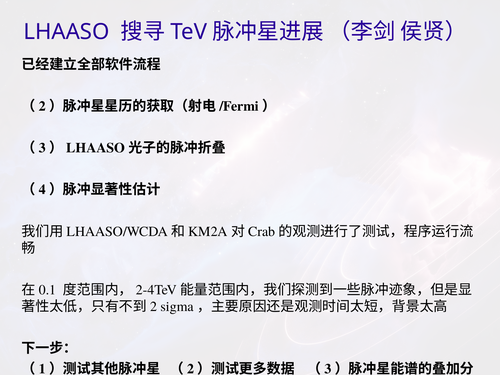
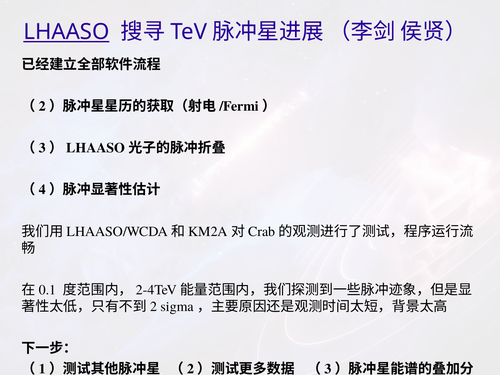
LHAASO underline: none -> present (66, 32)
